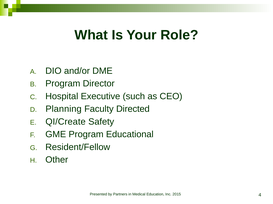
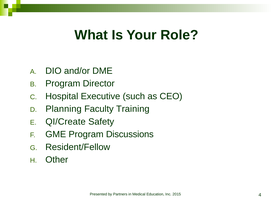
Directed: Directed -> Training (133, 109)
Educational: Educational -> Discussions (130, 135)
